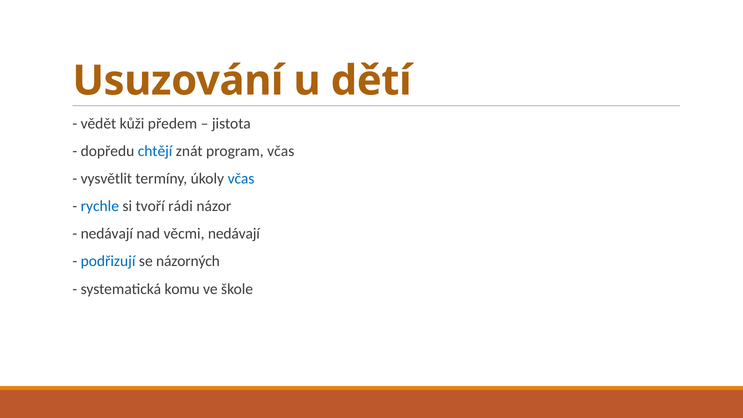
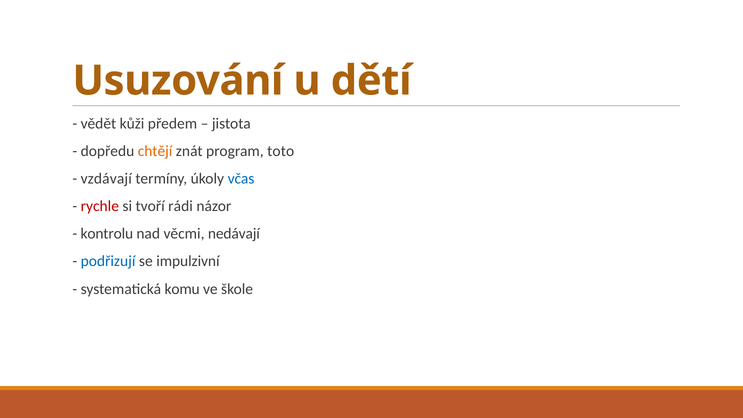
chtějí colour: blue -> orange (155, 151)
program včas: včas -> toto (281, 151)
vysvětlit: vysvětlit -> vzdávají (106, 179)
rychle colour: blue -> red (100, 206)
nedávají: nedávají -> kontrolu (107, 234)
názorných: názorných -> impulzivní (188, 261)
